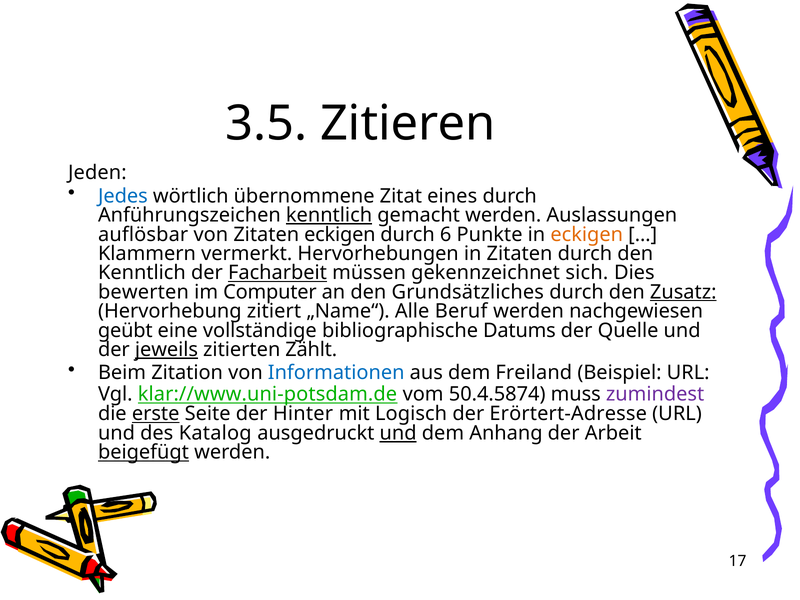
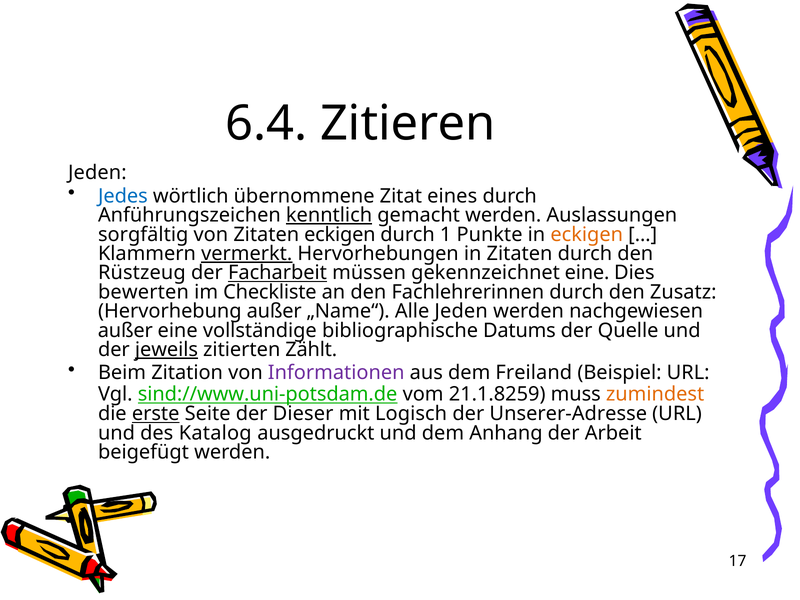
3.5: 3.5 -> 6.4 (266, 123)
auflösbar: auflösbar -> sorgfältig (143, 234)
6: 6 -> 1 (446, 234)
vermerkt underline: none -> present (247, 254)
Kenntlich: Kenntlich -> Rüstzeug (142, 273)
gekennzeichnet sich: sich -> eine (587, 273)
Computer: Computer -> Checkliste (270, 292)
Grundsätzliches: Grundsätzliches -> Fachlehrerinnen (468, 292)
Zusatz underline: present -> none (683, 292)
Hervorhebung zitiert: zitiert -> außer (274, 311)
Alle Beruf: Beruf -> Jeden (461, 311)
geübt: geübt -> außer (125, 330)
Informationen colour: blue -> purple (336, 373)
klar://www.uni-potsdam.de: klar://www.uni-potsdam.de -> sind://www.uni-potsdam.de (268, 394)
50.4.5874: 50.4.5874 -> 21.1.8259 (497, 394)
zumindest colour: purple -> orange (655, 394)
Hinter: Hinter -> Dieser (303, 414)
Erörtert-Adresse: Erörtert-Adresse -> Unserer-Adresse (568, 414)
und underline: present -> none (398, 433)
beigefügt underline: present -> none (143, 452)
